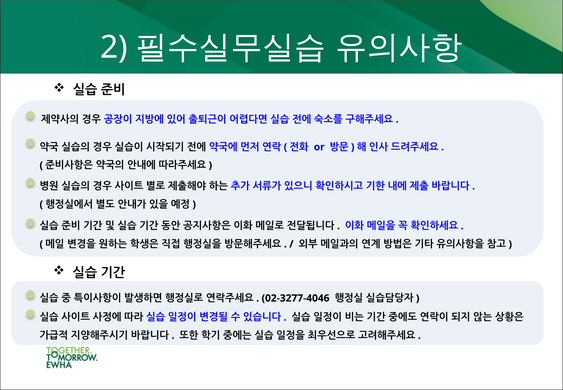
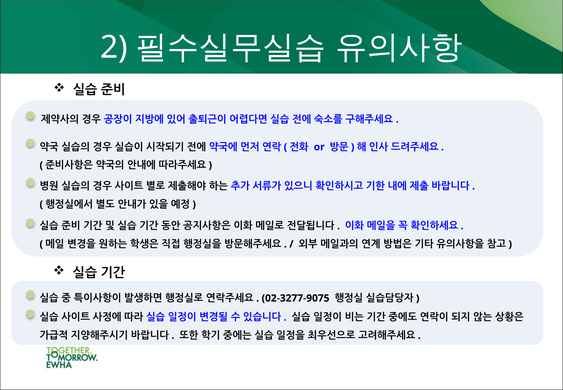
02-3277-4046: 02-3277-4046 -> 02-3277-9075 (296, 298)
